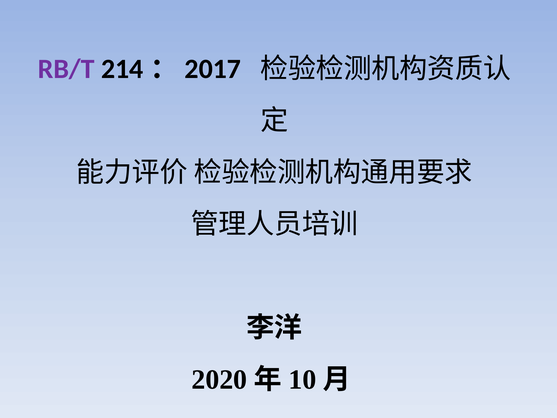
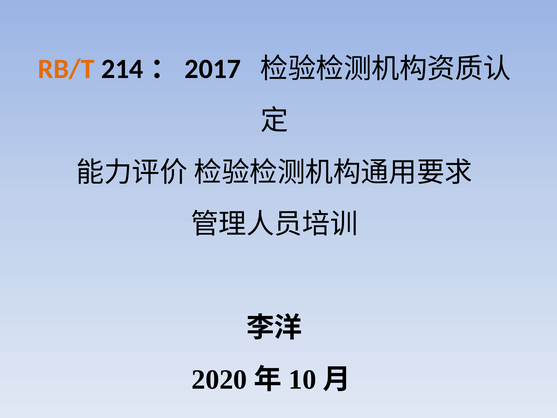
RB/T colour: purple -> orange (66, 69)
